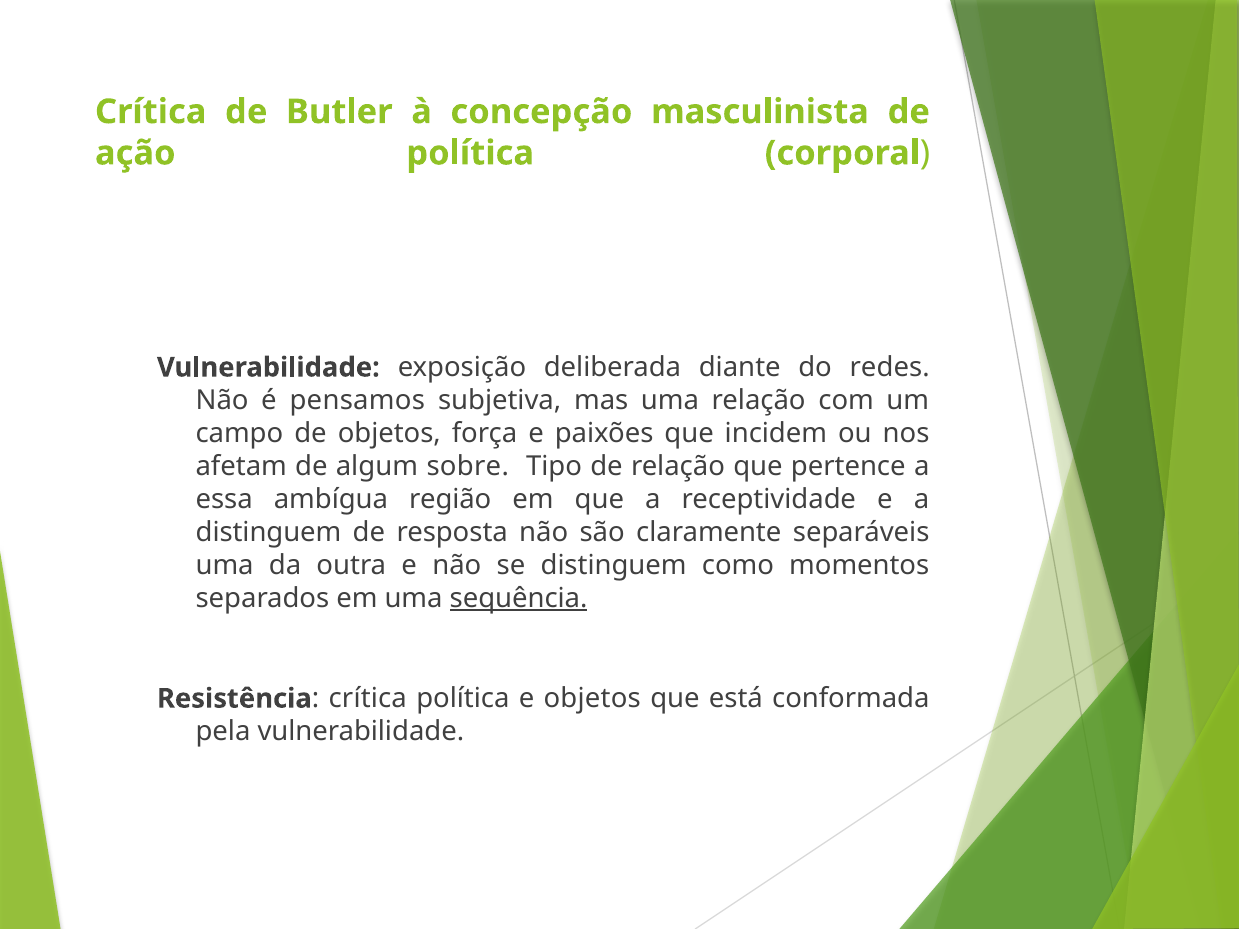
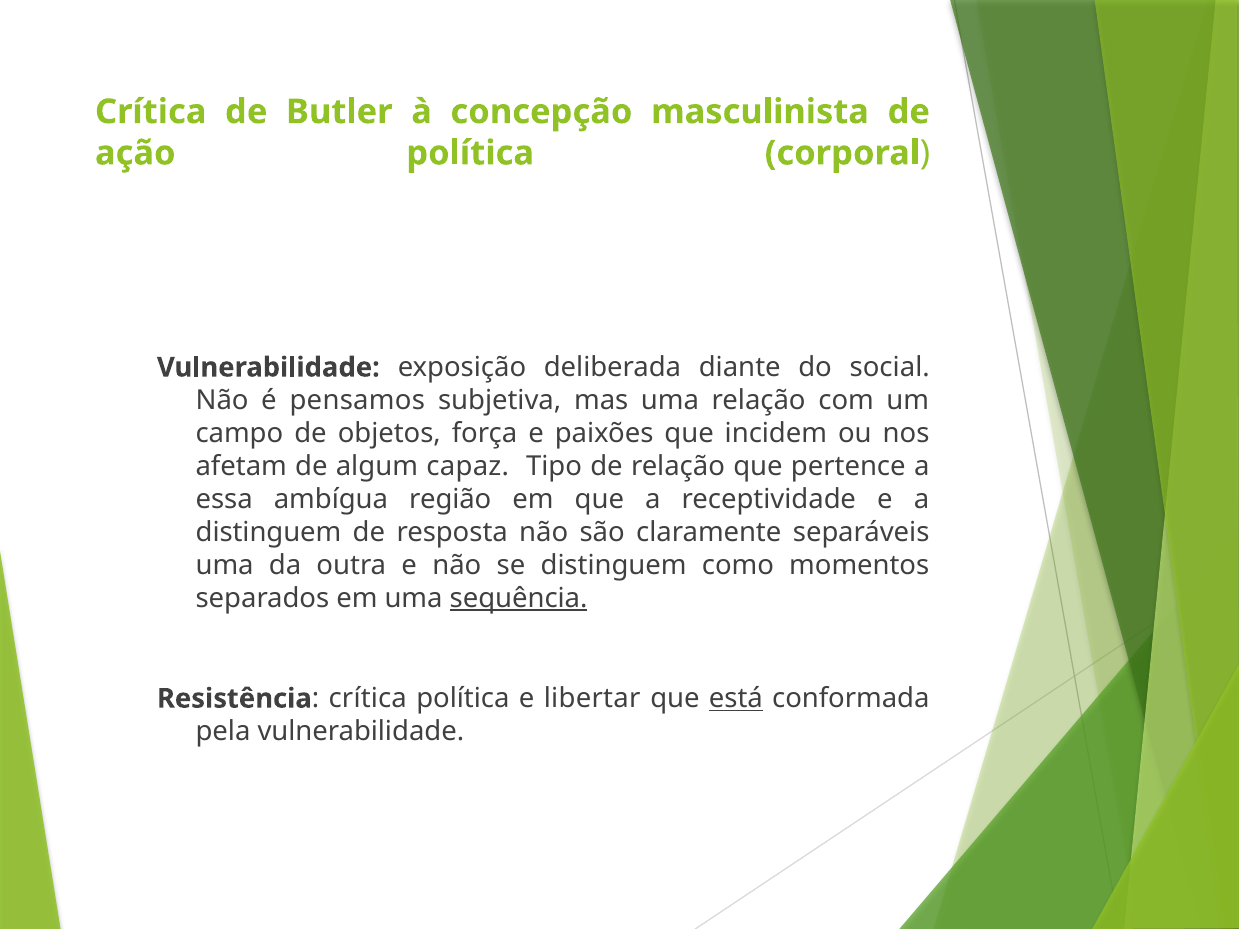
redes: redes -> social (890, 368)
sobre: sobre -> capaz (468, 466)
e objetos: objetos -> libertar (592, 699)
está underline: none -> present (736, 699)
